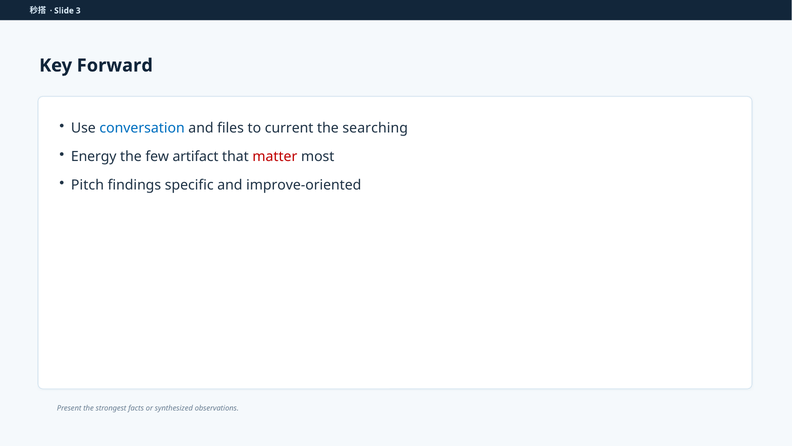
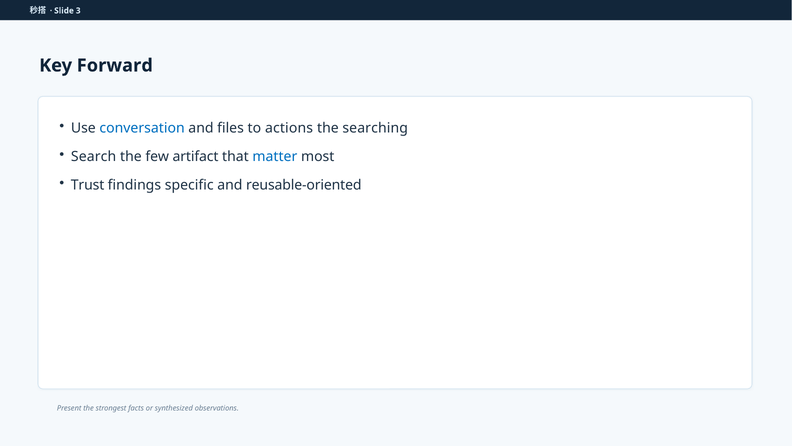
current: current -> actions (289, 128)
Energy: Energy -> Search (94, 157)
matter colour: red -> blue (275, 157)
Pitch: Pitch -> Trust (88, 185)
improve-oriented: improve-oriented -> reusable-oriented (304, 185)
